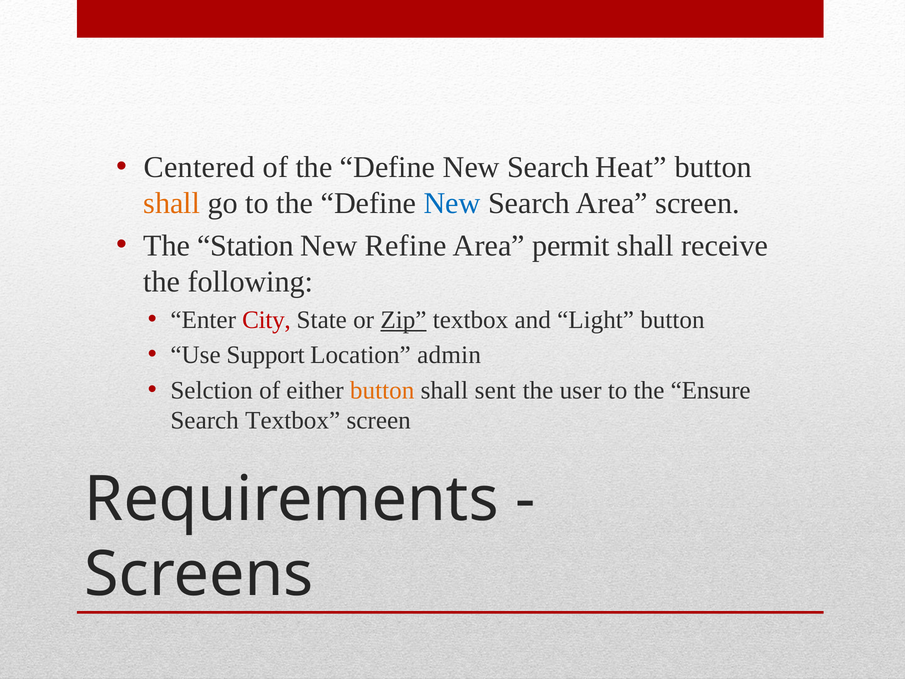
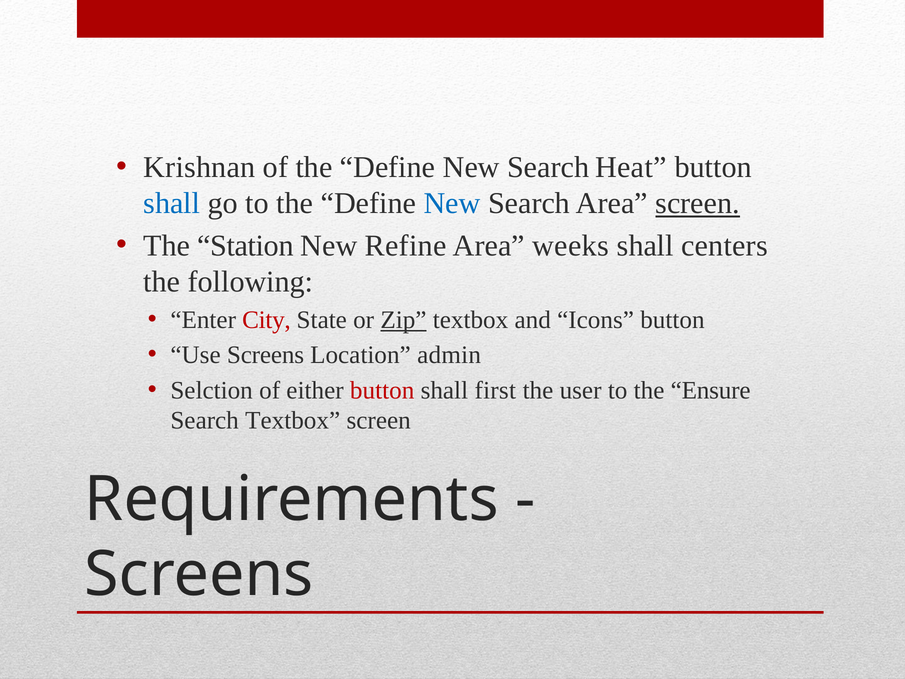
Centered: Centered -> Krishnan (199, 167)
shall colour: orange -> blue (172, 203)
screen underline: none -> present (698, 203)
permit: permit -> weeks (571, 246)
receive: receive -> centers (725, 246)
Light: Light -> Icons (596, 320)
Use Support: Support -> Screens (266, 355)
button colour: orange -> red (382, 390)
sent: sent -> first (495, 390)
